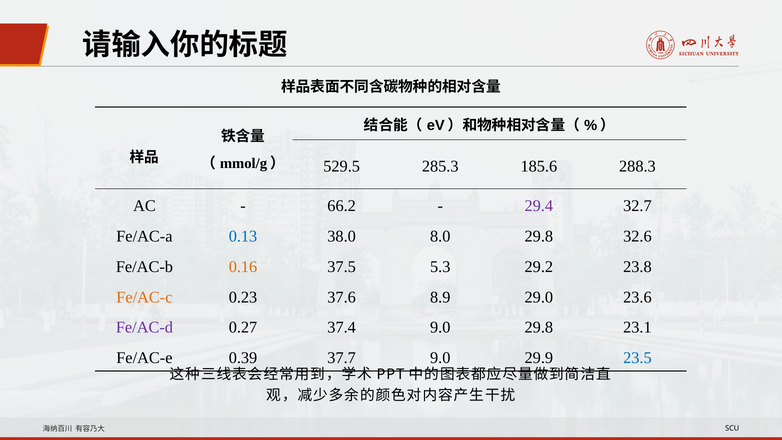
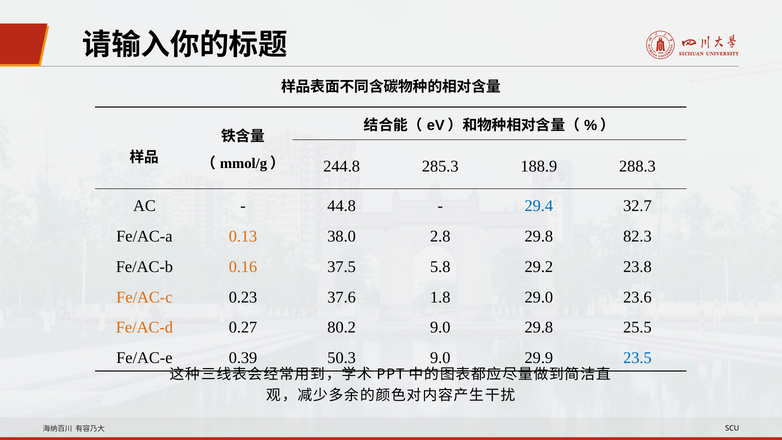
529.5: 529.5 -> 244.8 (342, 166)
185.6: 185.6 -> 188.9 (539, 166)
66.2: 66.2 -> 44.8 (342, 206)
29.4 colour: purple -> blue (539, 206)
0.13 colour: blue -> orange (243, 236)
8.0: 8.0 -> 2.8 (440, 236)
32.6: 32.6 -> 82.3 (637, 236)
5.3: 5.3 -> 5.8 (440, 267)
8.9: 8.9 -> 1.8 (440, 297)
Fe/AC-d colour: purple -> orange (144, 327)
37.4: 37.4 -> 80.2 (342, 327)
23.1: 23.1 -> 25.5 (637, 327)
37.7: 37.7 -> 50.3 (342, 358)
